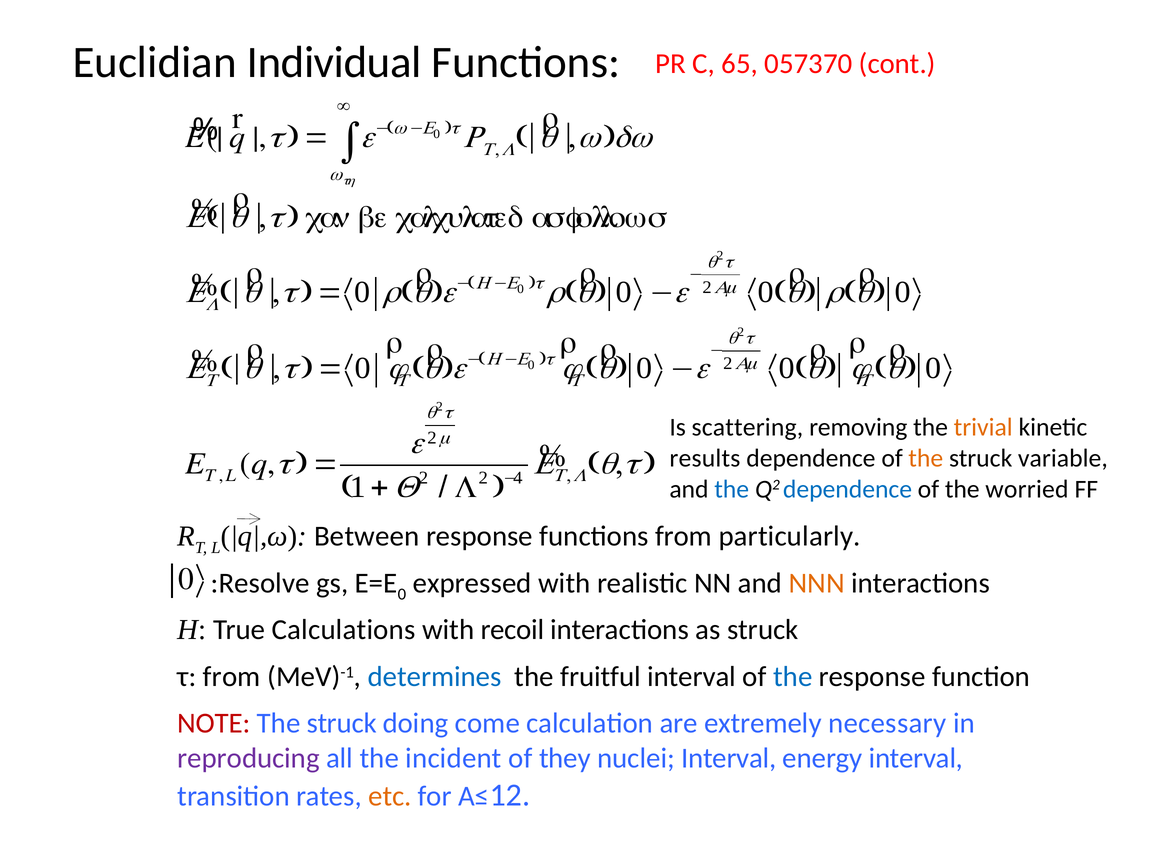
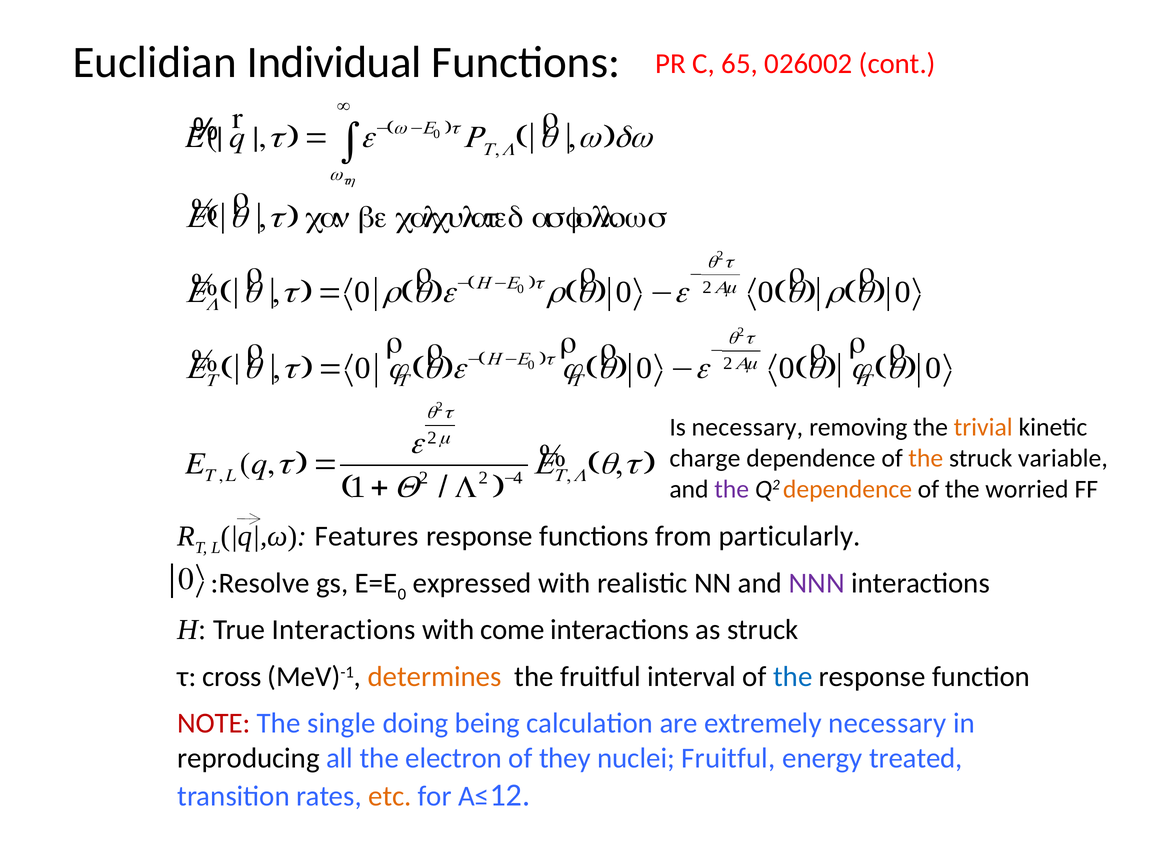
057370: 057370 -> 026002 (808, 64)
Is scattering: scattering -> necessary (747, 428)
results: results -> charge (705, 458)
the colour: blue -> purple (732, 489)
dependence colour: blue -> orange (847, 489)
Between: Between -> Features (367, 537)
NNN colour: orange -> purple (817, 583)
True Calculations: Calculations -> Interactions (344, 630)
recoil: recoil -> come (512, 630)
τ from: from -> cross (232, 677)
determines colour: blue -> orange (435, 677)
struck: struck -> single (341, 724)
come: come -> being (487, 724)
reproducing colour: purple -> black (249, 759)
incident: incident -> electron (454, 759)
nuclei Interval: Interval -> Fruitful (728, 759)
energy interval: interval -> treated (916, 759)
